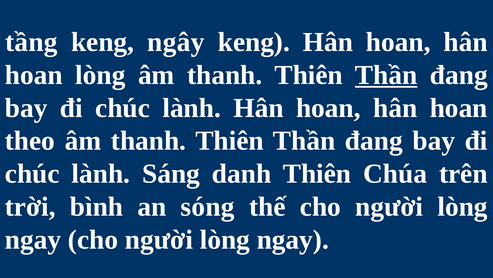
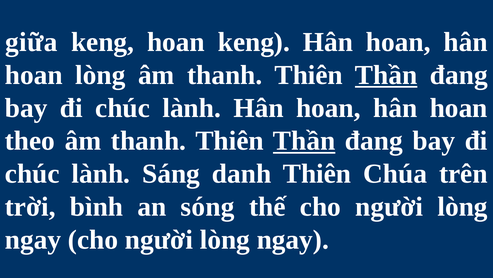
tầng: tầng -> giữa (31, 42)
keng ngây: ngây -> hoan (176, 42)
Thần underline: none -> present (304, 141)
